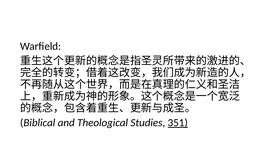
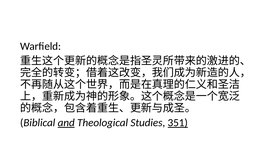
and underline: none -> present (66, 123)
